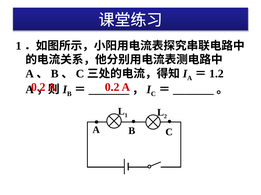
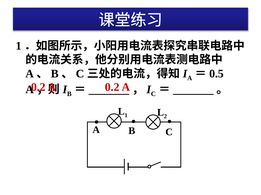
1.2: 1.2 -> 0.5 (216, 74)
